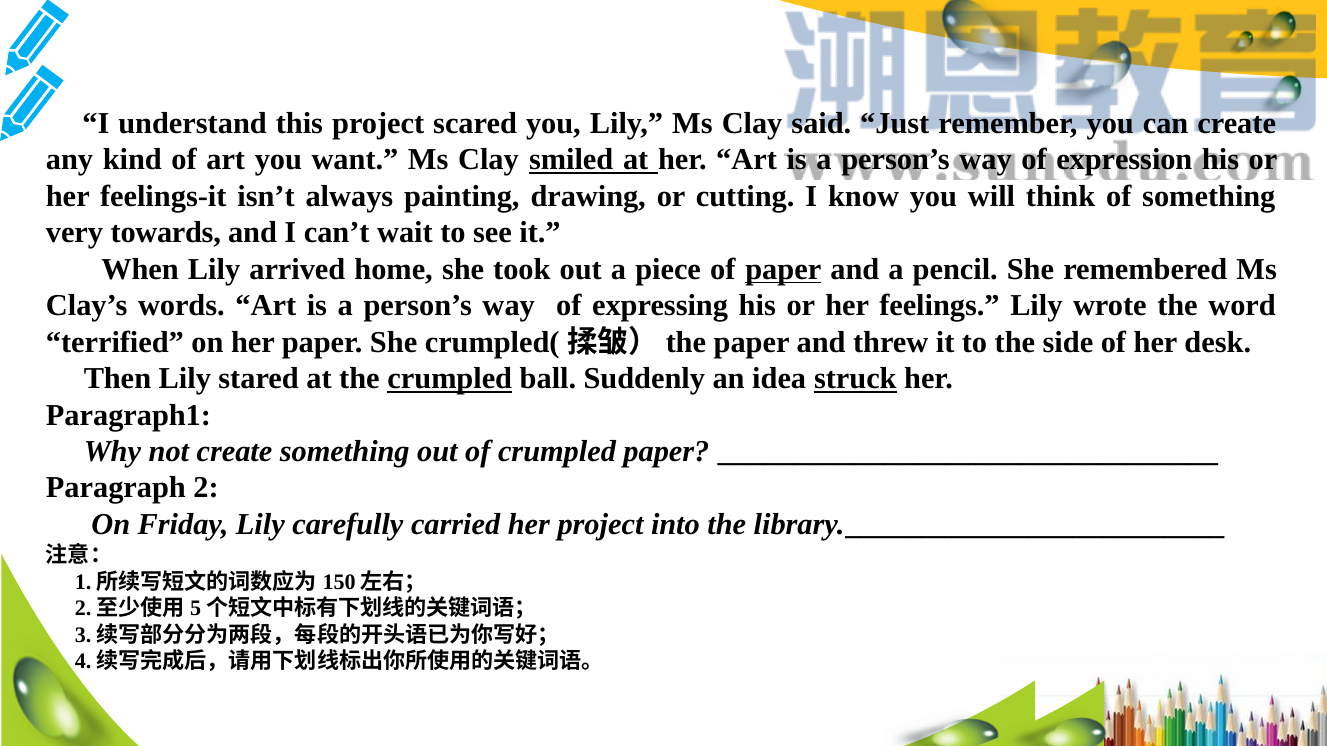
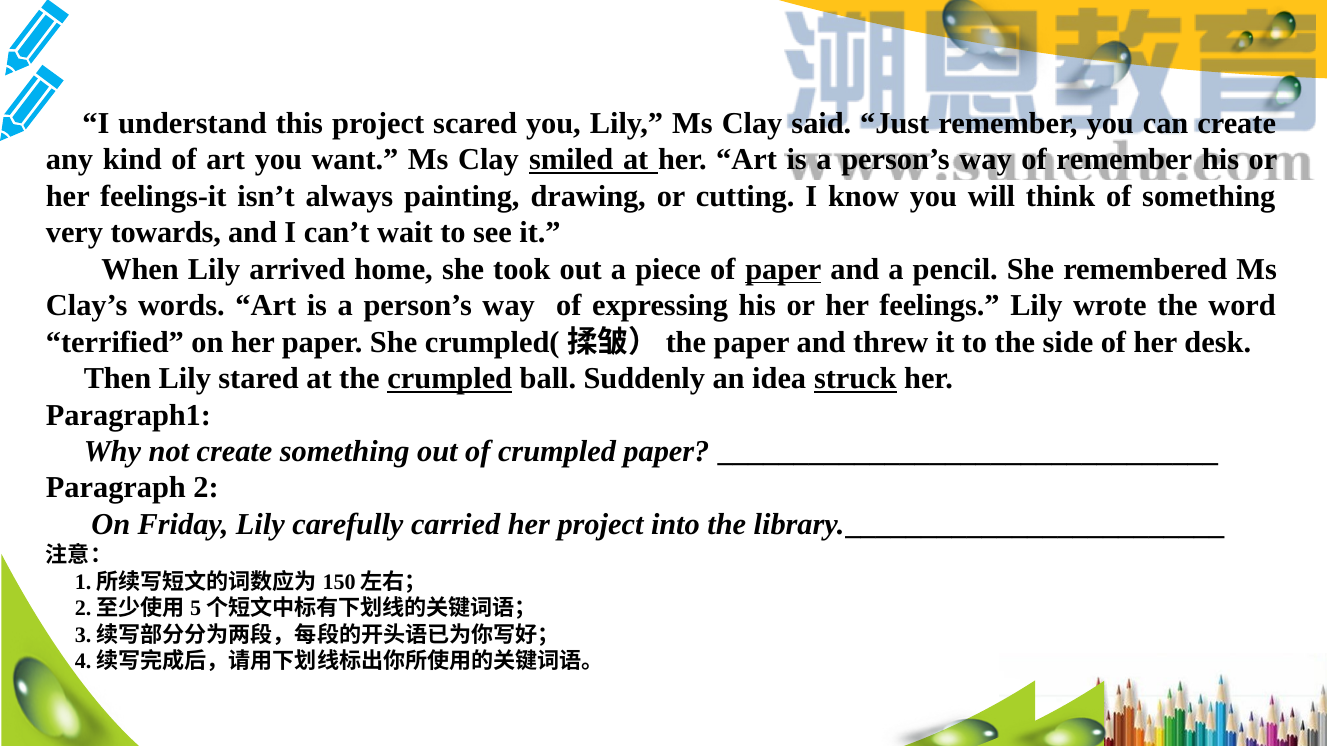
of expression: expression -> remember (1124, 160)
